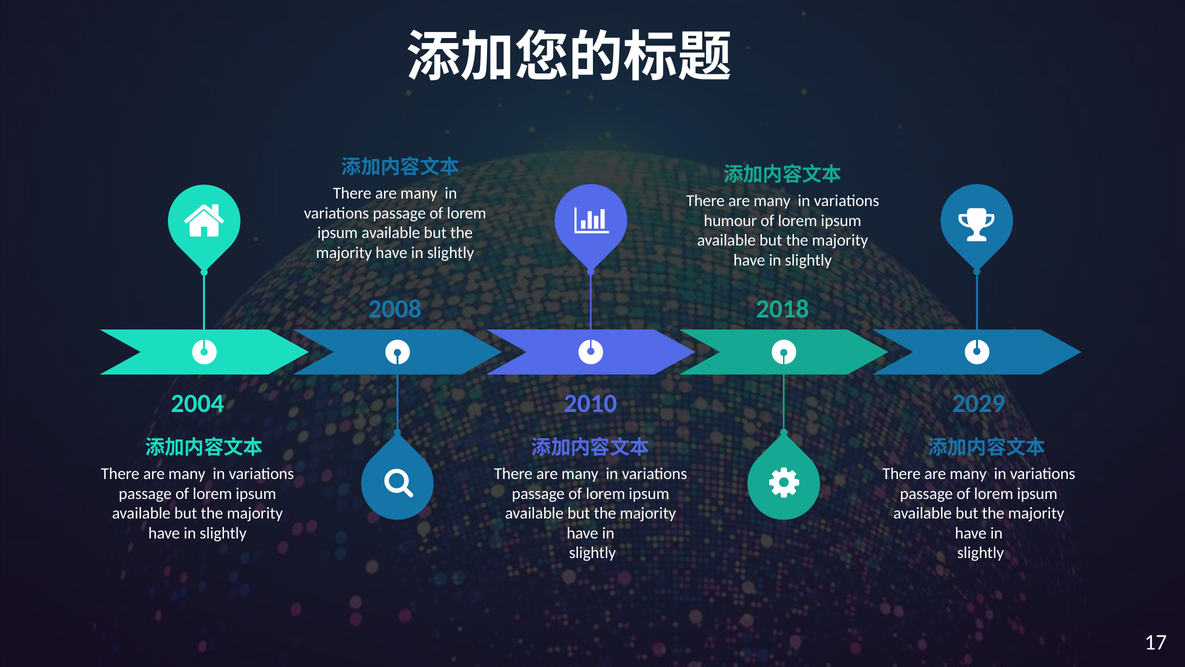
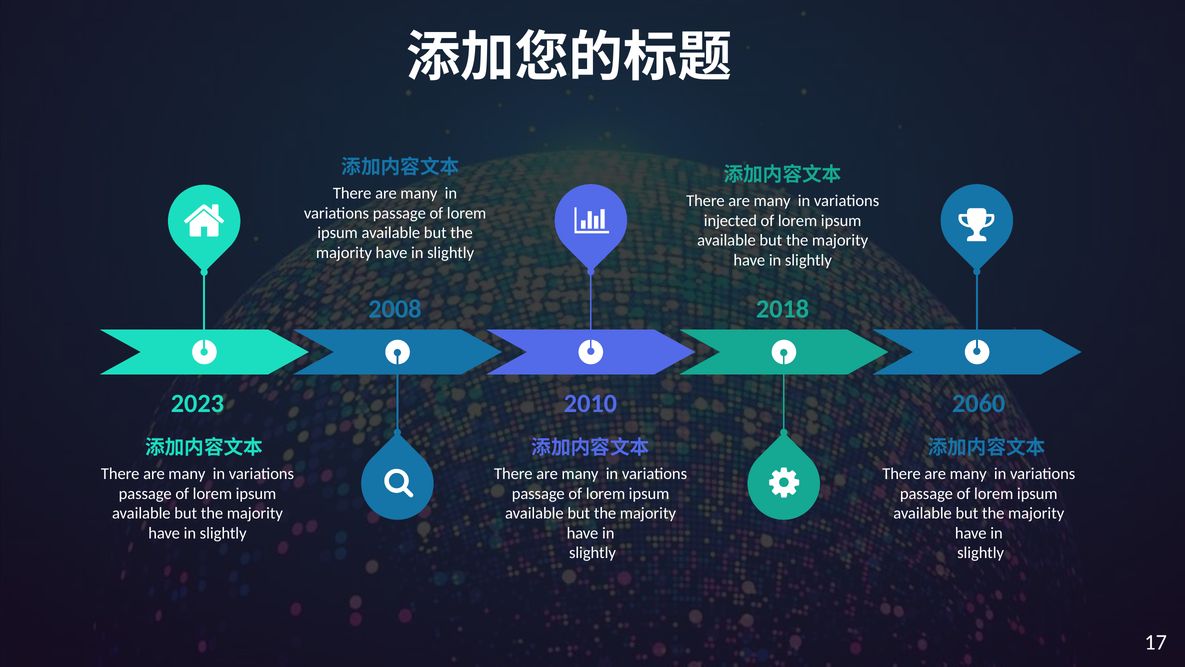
humour: humour -> injected (730, 220)
2004: 2004 -> 2023 (197, 403)
2029: 2029 -> 2060 (979, 403)
